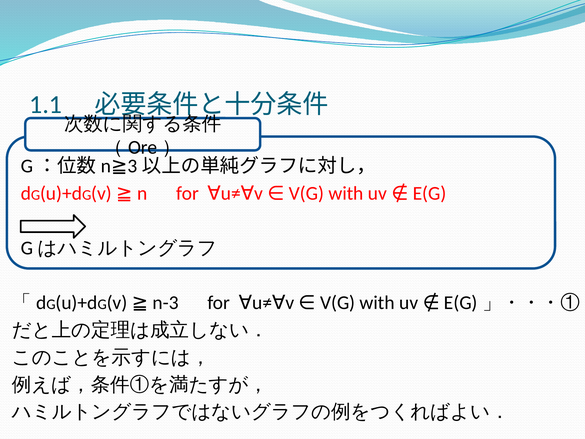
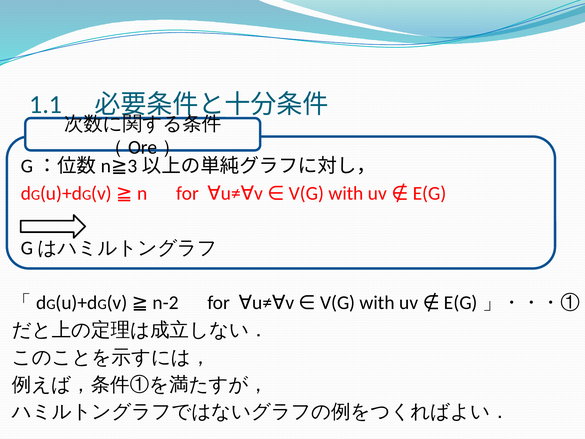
n-3: n-3 -> n-2 (166, 302)
